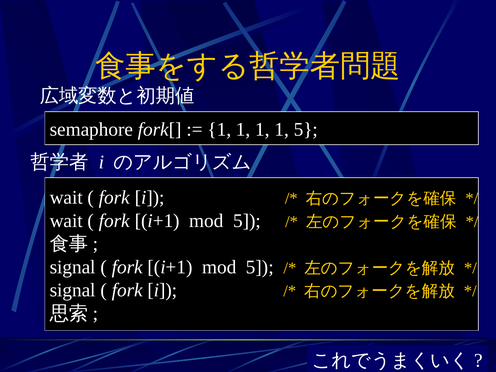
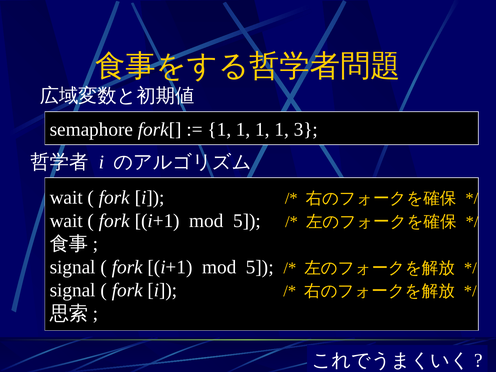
1 5: 5 -> 3 (306, 129)
